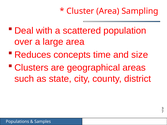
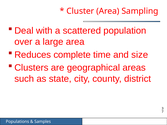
concepts: concepts -> complete (72, 55)
